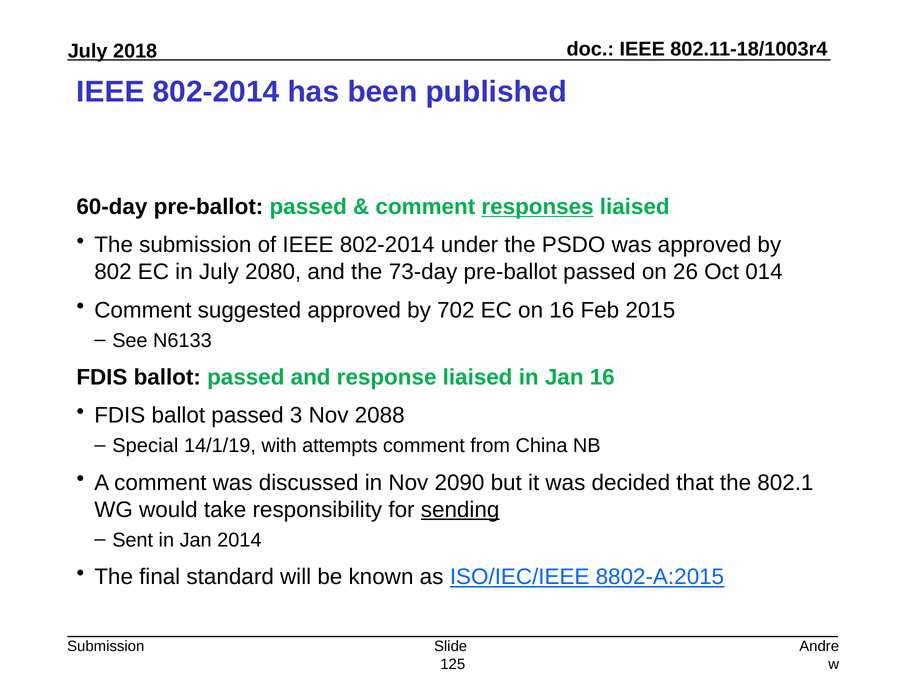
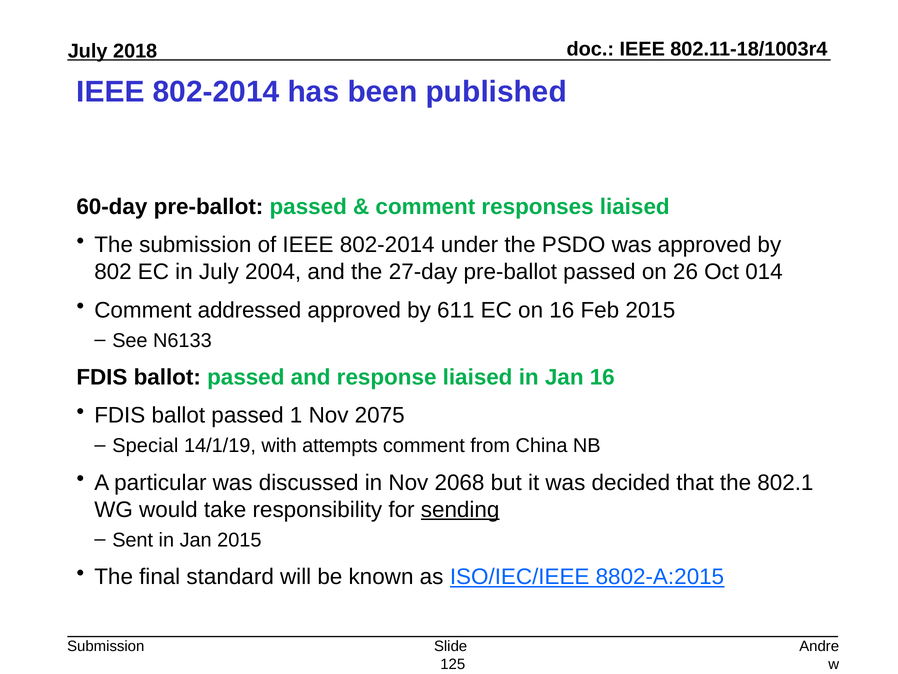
responses underline: present -> none (538, 207)
2080: 2080 -> 2004 (273, 272)
73-day: 73-day -> 27-day (423, 272)
suggested: suggested -> addressed (250, 310)
702: 702 -> 611 (456, 310)
3: 3 -> 1 (296, 415)
2088: 2088 -> 2075 (380, 415)
A comment: comment -> particular (160, 482)
2090: 2090 -> 2068 (459, 482)
Jan 2014: 2014 -> 2015 (239, 540)
